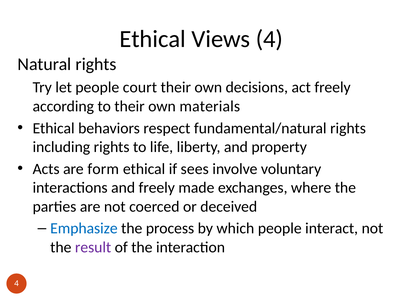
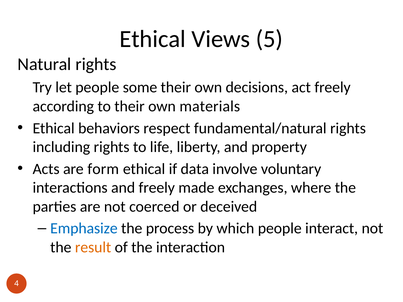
Views 4: 4 -> 5 (269, 39)
court: court -> some (140, 88)
sees: sees -> data (195, 169)
result colour: purple -> orange (93, 247)
